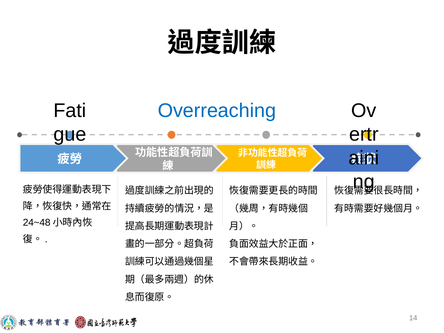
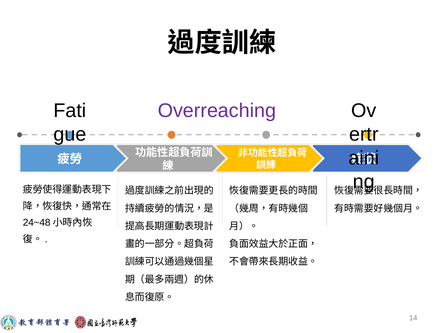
Overreaching colour: blue -> purple (217, 111)
